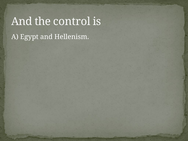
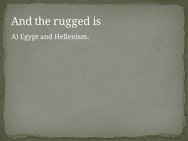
control: control -> rugged (72, 21)
